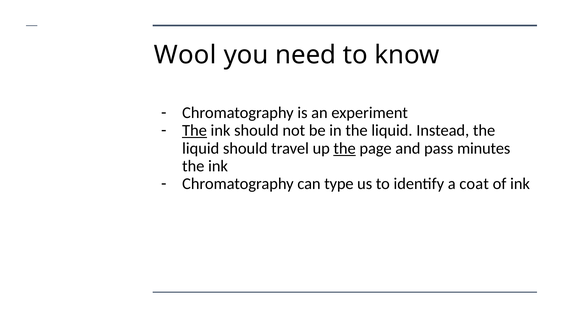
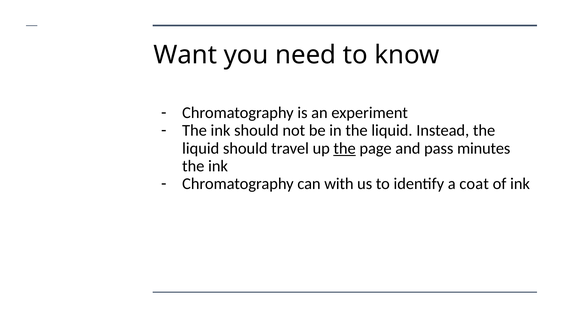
Wool: Wool -> Want (185, 55)
The underline: present -> none (195, 130)
type: type -> with (339, 184)
